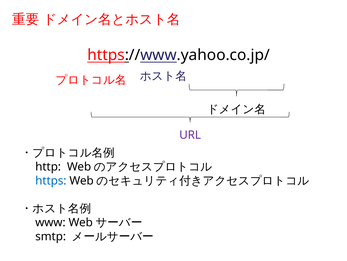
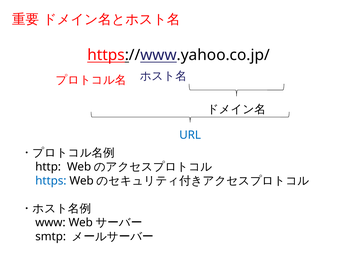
URL colour: purple -> blue (190, 135)
